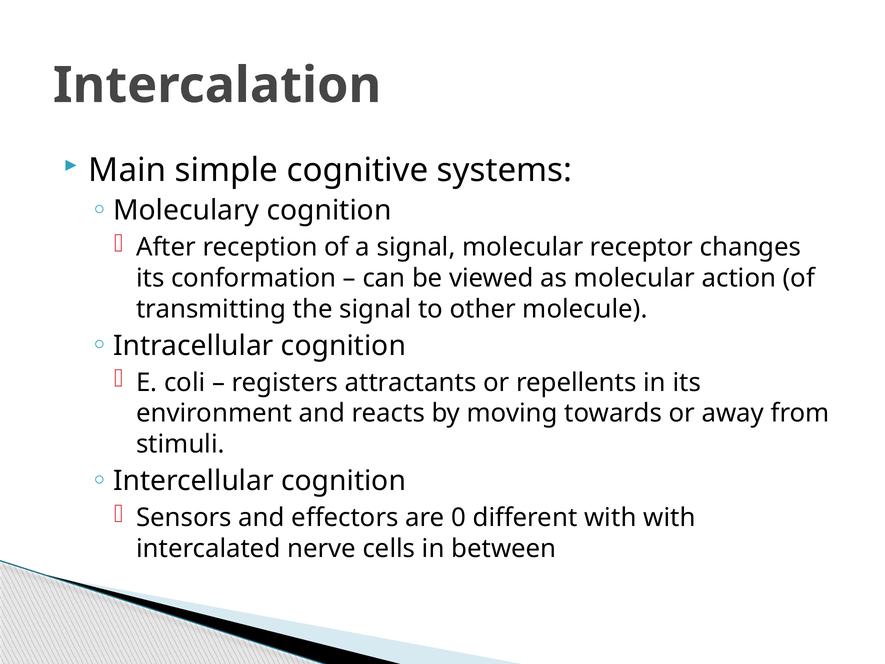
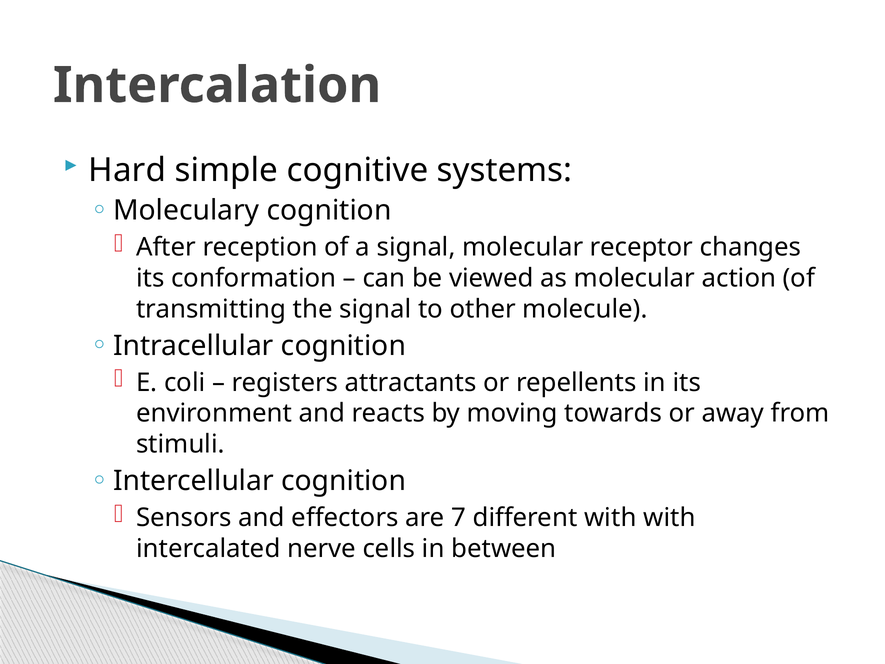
Main: Main -> Hard (127, 170)
0: 0 -> 7 (458, 518)
